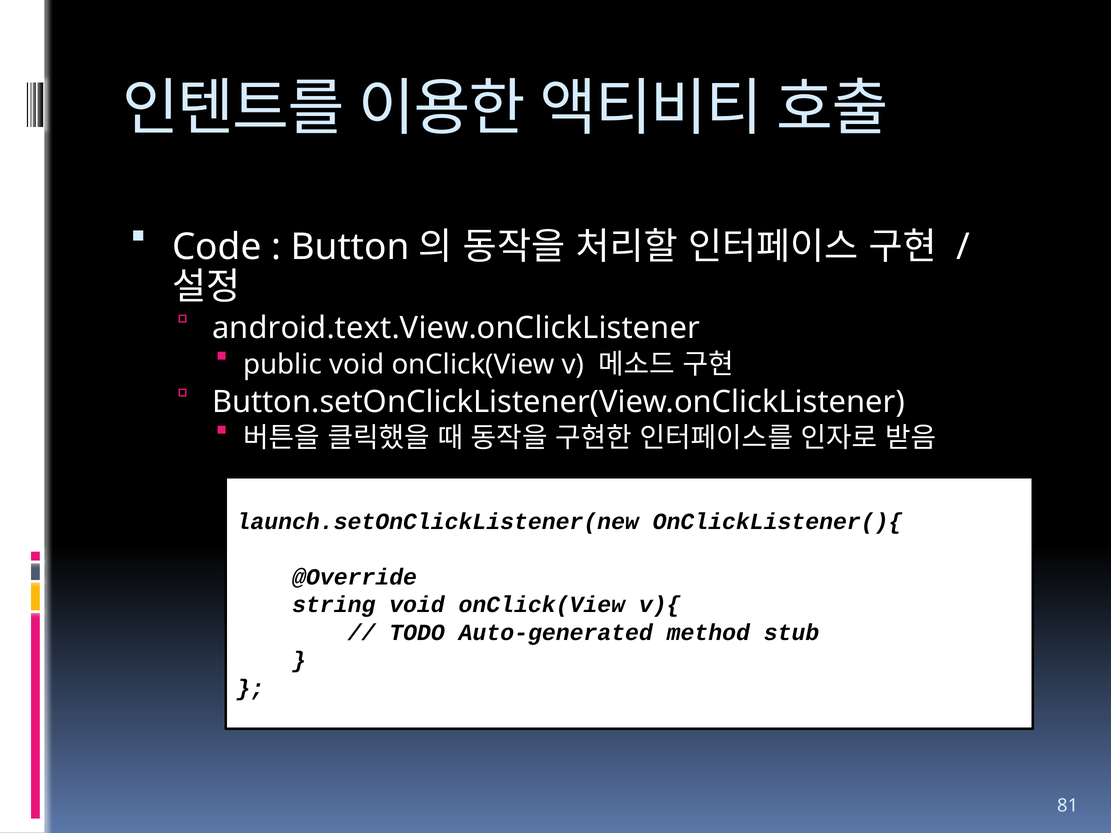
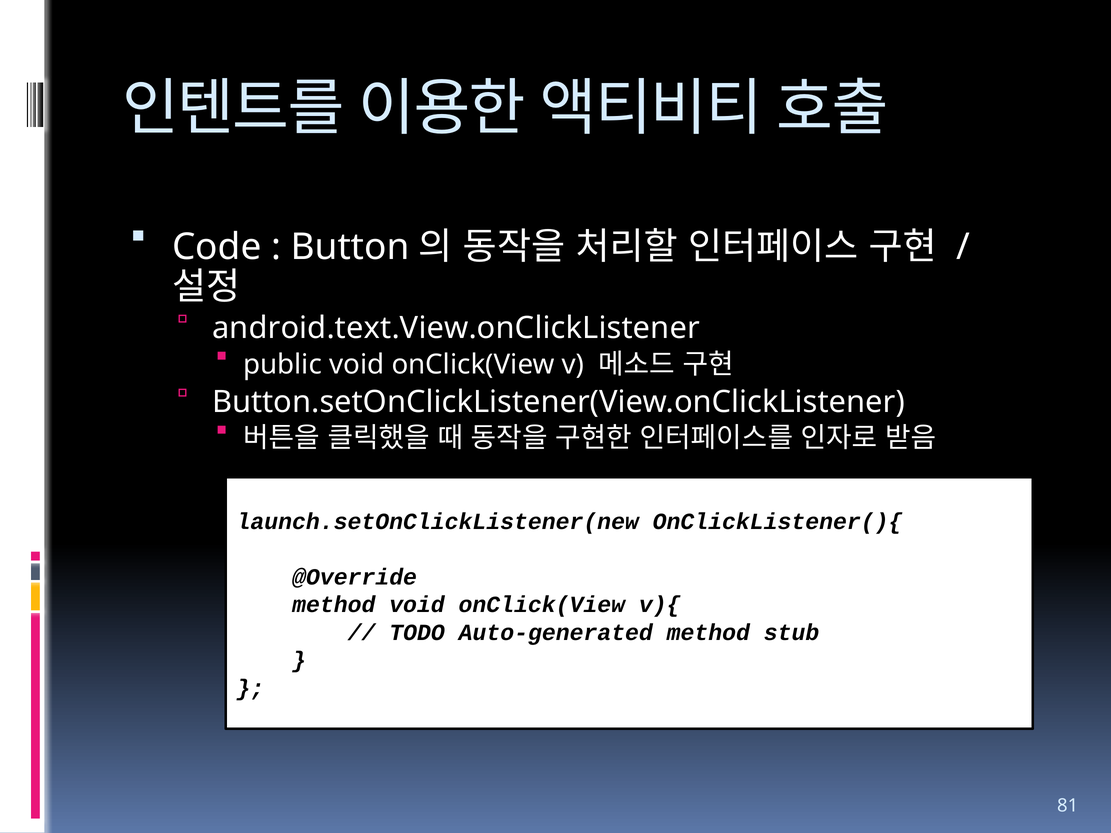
string: string -> method (334, 605)
